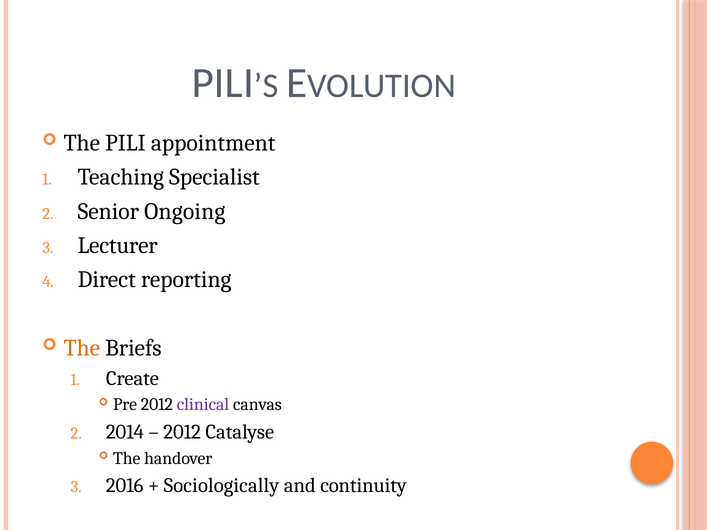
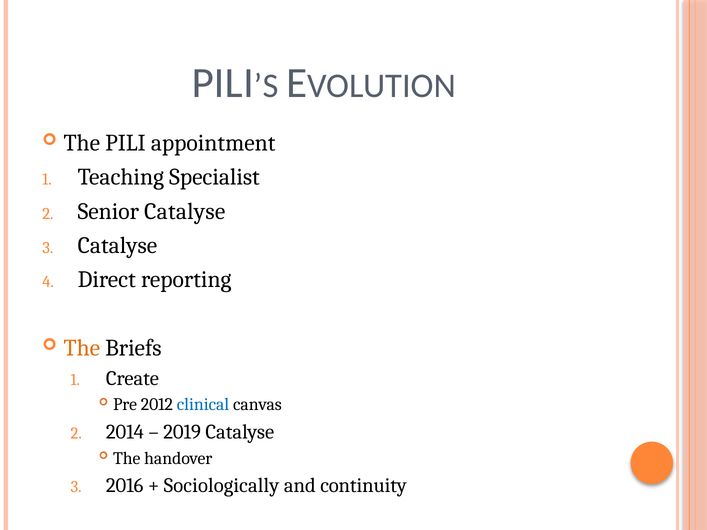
Senior Ongoing: Ongoing -> Catalyse (185, 211)
Lecturer: Lecturer -> Catalyse (117, 246)
clinical colour: purple -> blue (203, 405)
2012: 2012 -> 2019 (182, 432)
